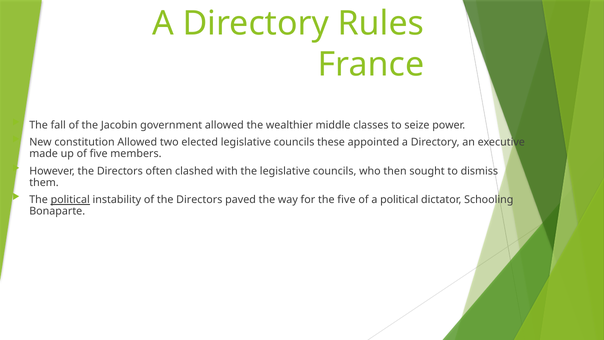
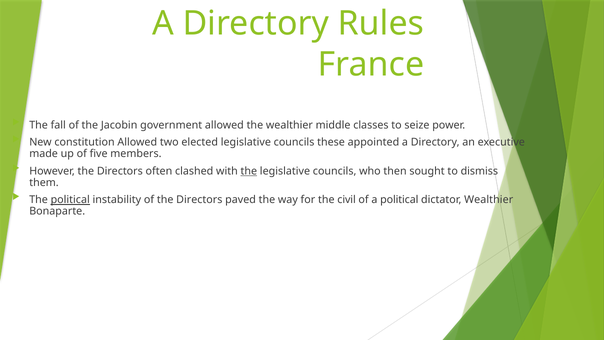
the underline: none -> present (249, 171)
the five: five -> civil (347, 200)
dictator Schooling: Schooling -> Wealthier (489, 200)
